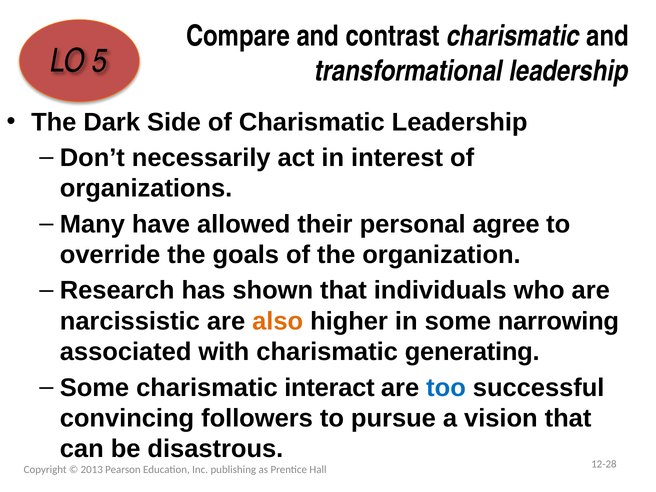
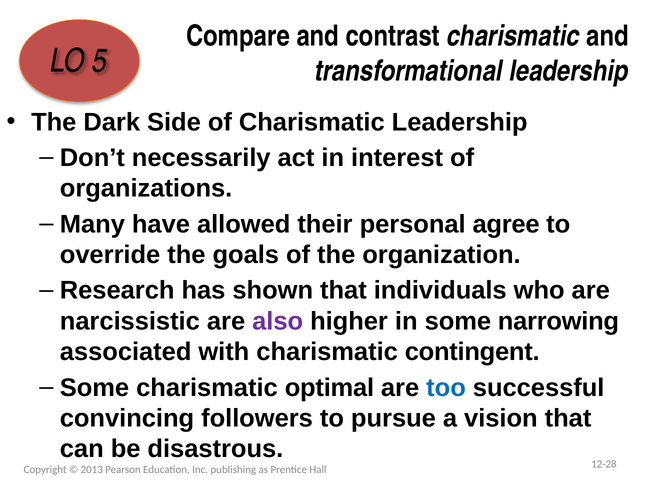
also colour: orange -> purple (278, 321)
generating: generating -> contingent (472, 352)
interact: interact -> optimal (329, 388)
